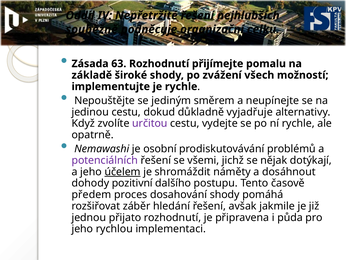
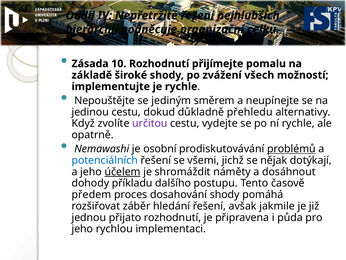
souběžně: souběžně -> hierarchii (92, 29)
63: 63 -> 10 (119, 64)
vyjadřuje: vyjadřuje -> přehledu (250, 112)
problémů underline: none -> present (291, 149)
potenciálních colour: purple -> blue (105, 160)
pozitivní: pozitivní -> příkladu (132, 183)
